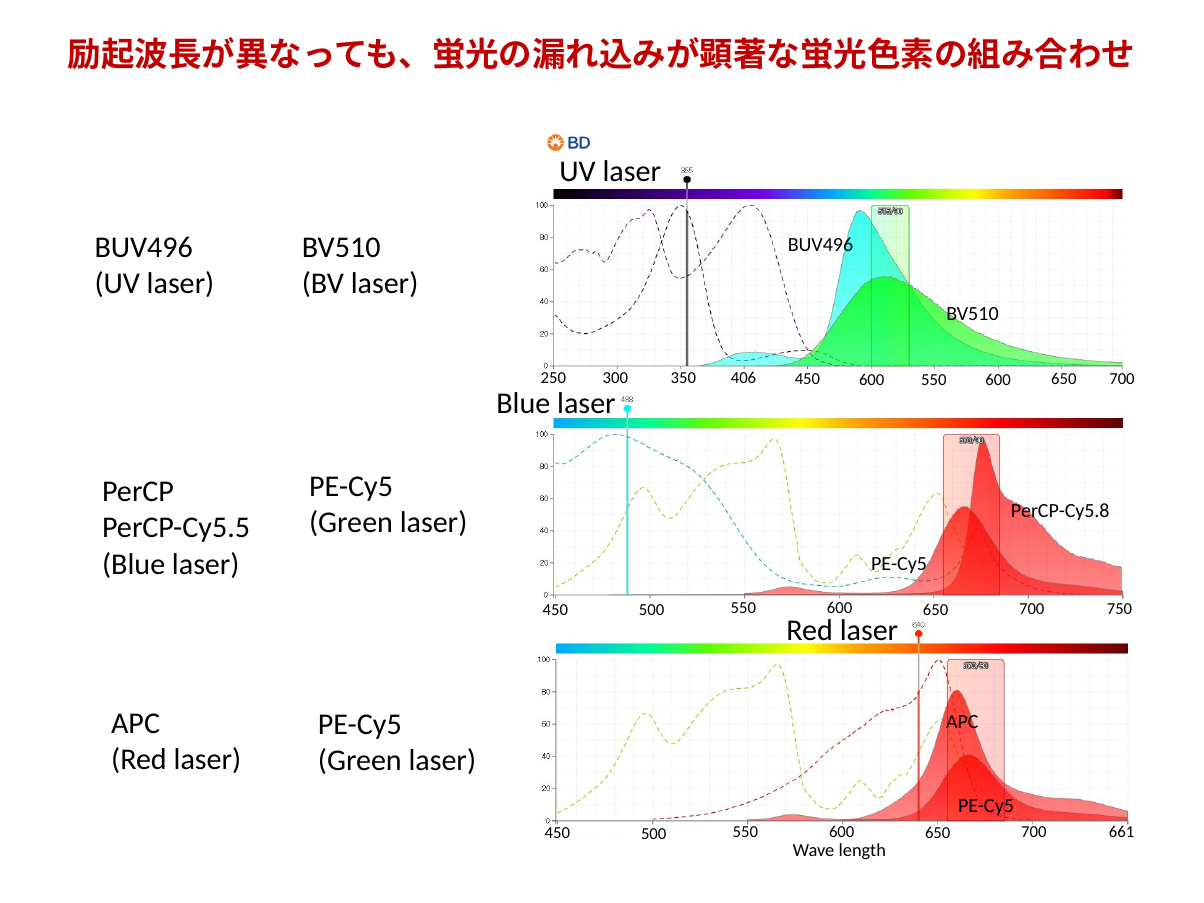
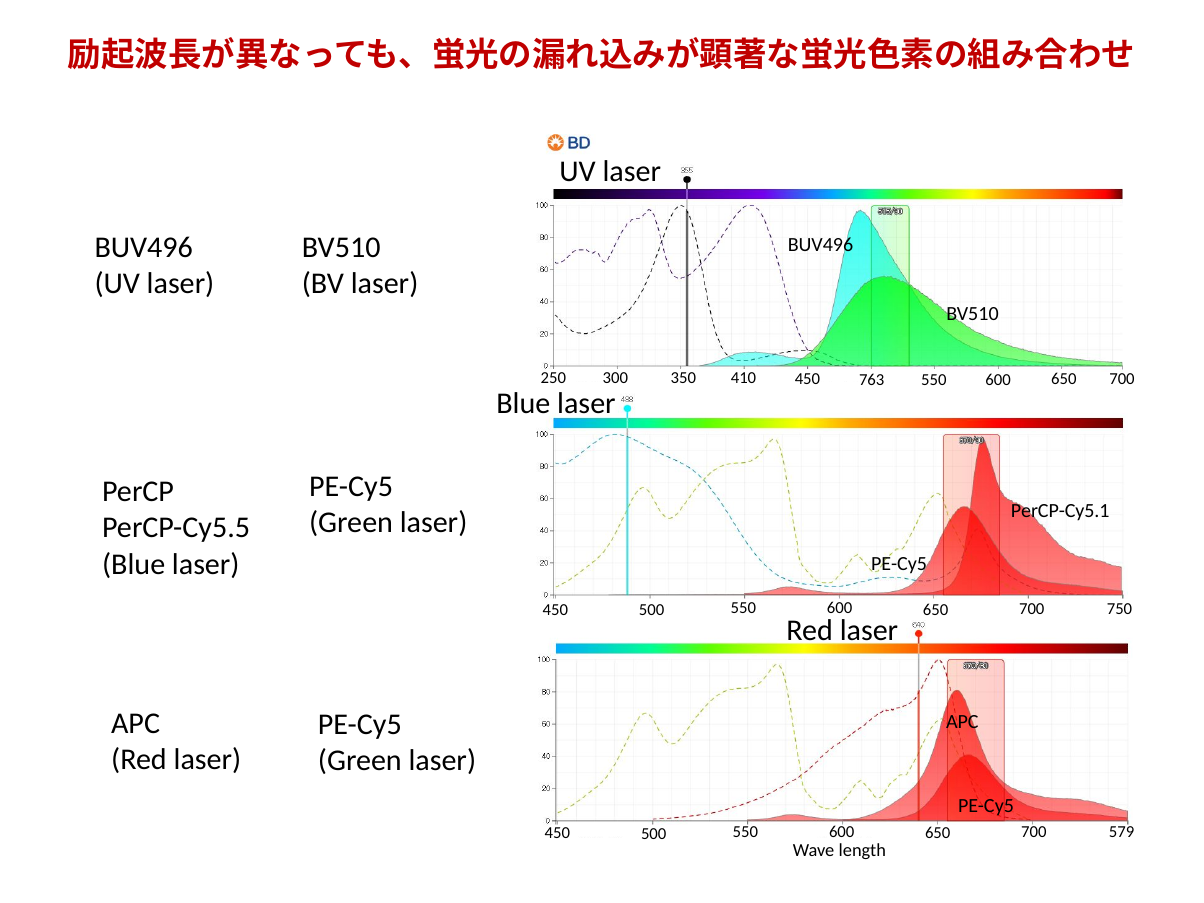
406: 406 -> 410 (744, 378)
450 600: 600 -> 763 (872, 380)
PerCP-Cy5.8: PerCP-Cy5.8 -> PerCP-Cy5.1 (1060, 511)
661: 661 -> 579 (1122, 832)
